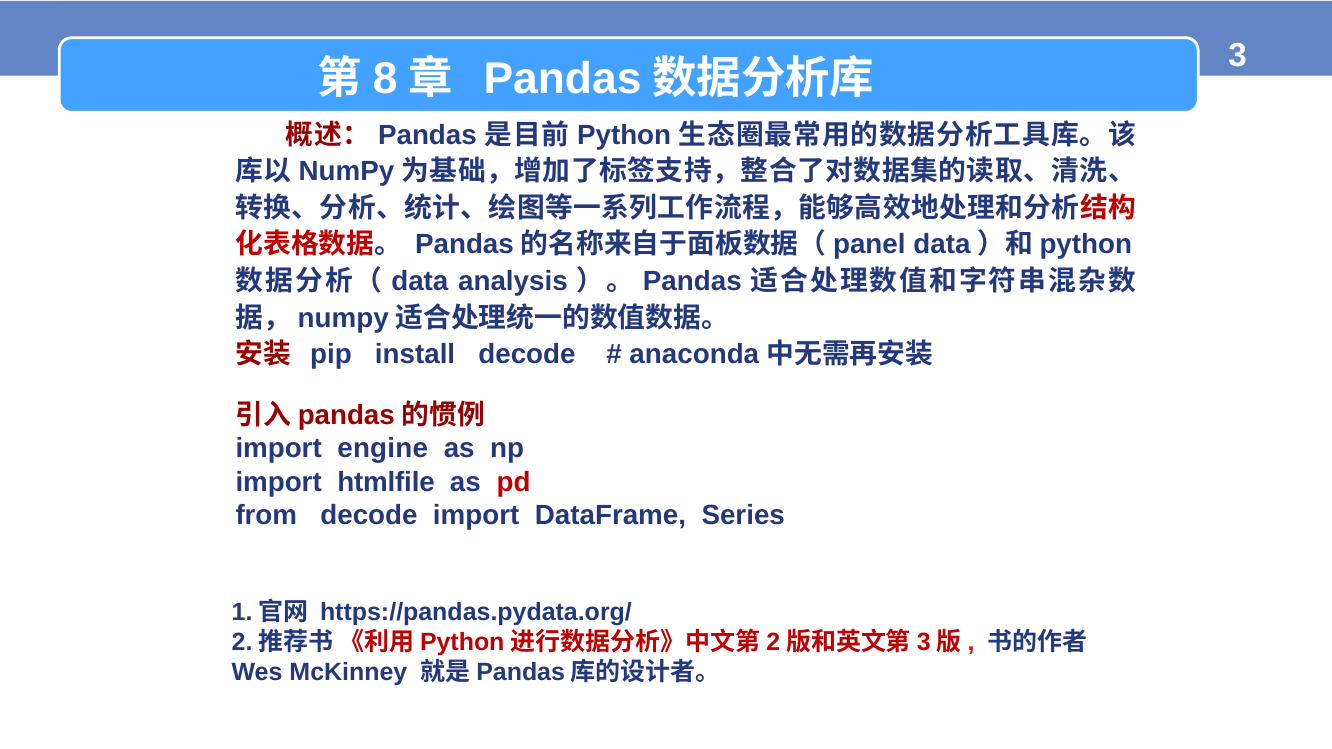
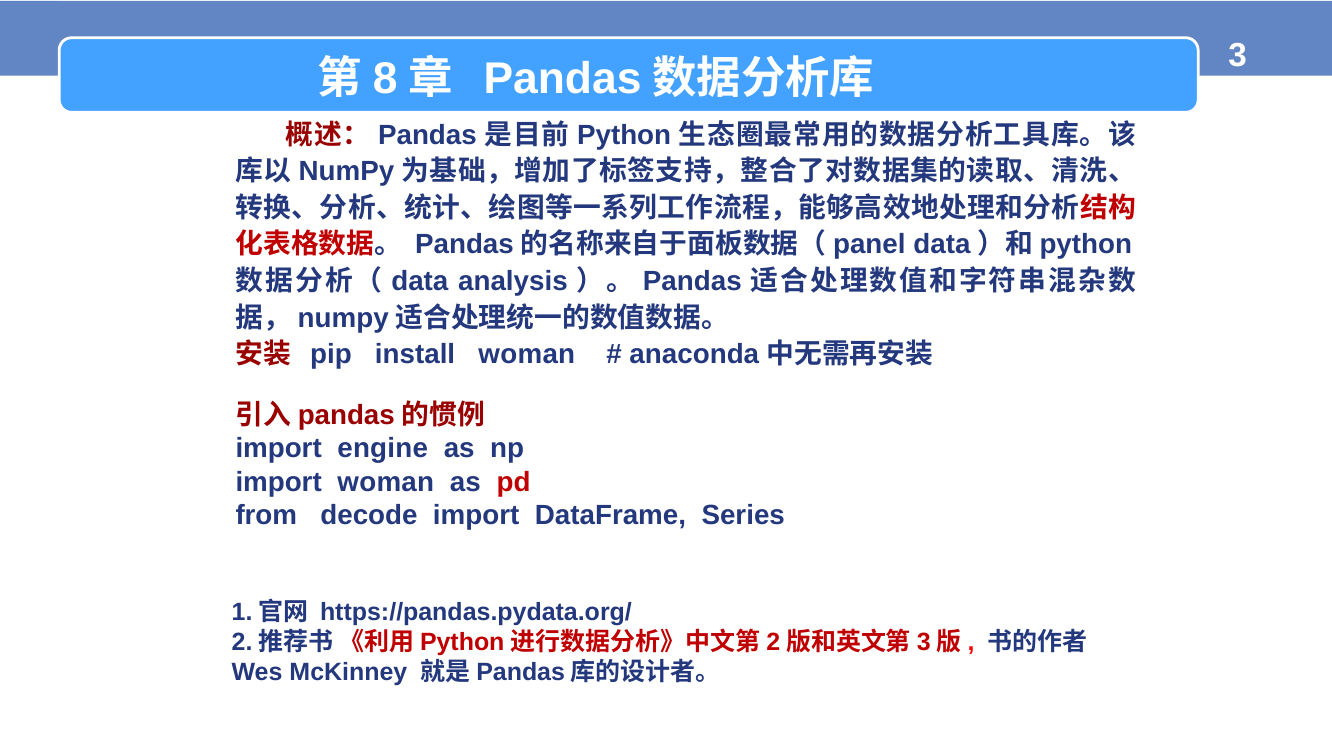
install decode: decode -> woman (527, 355)
import htmlfile: htmlfile -> woman (386, 482)
